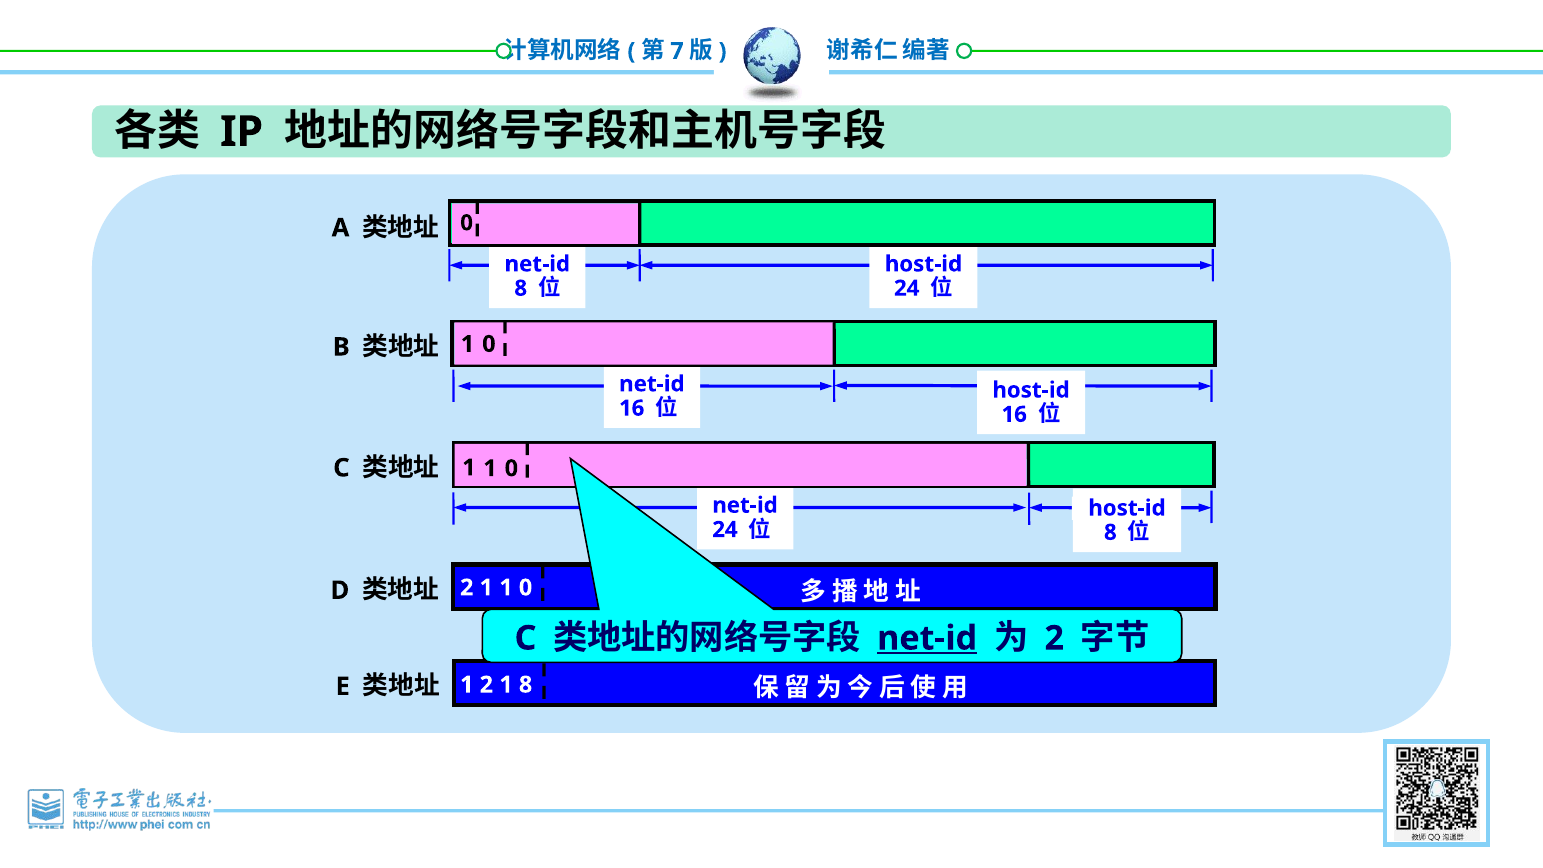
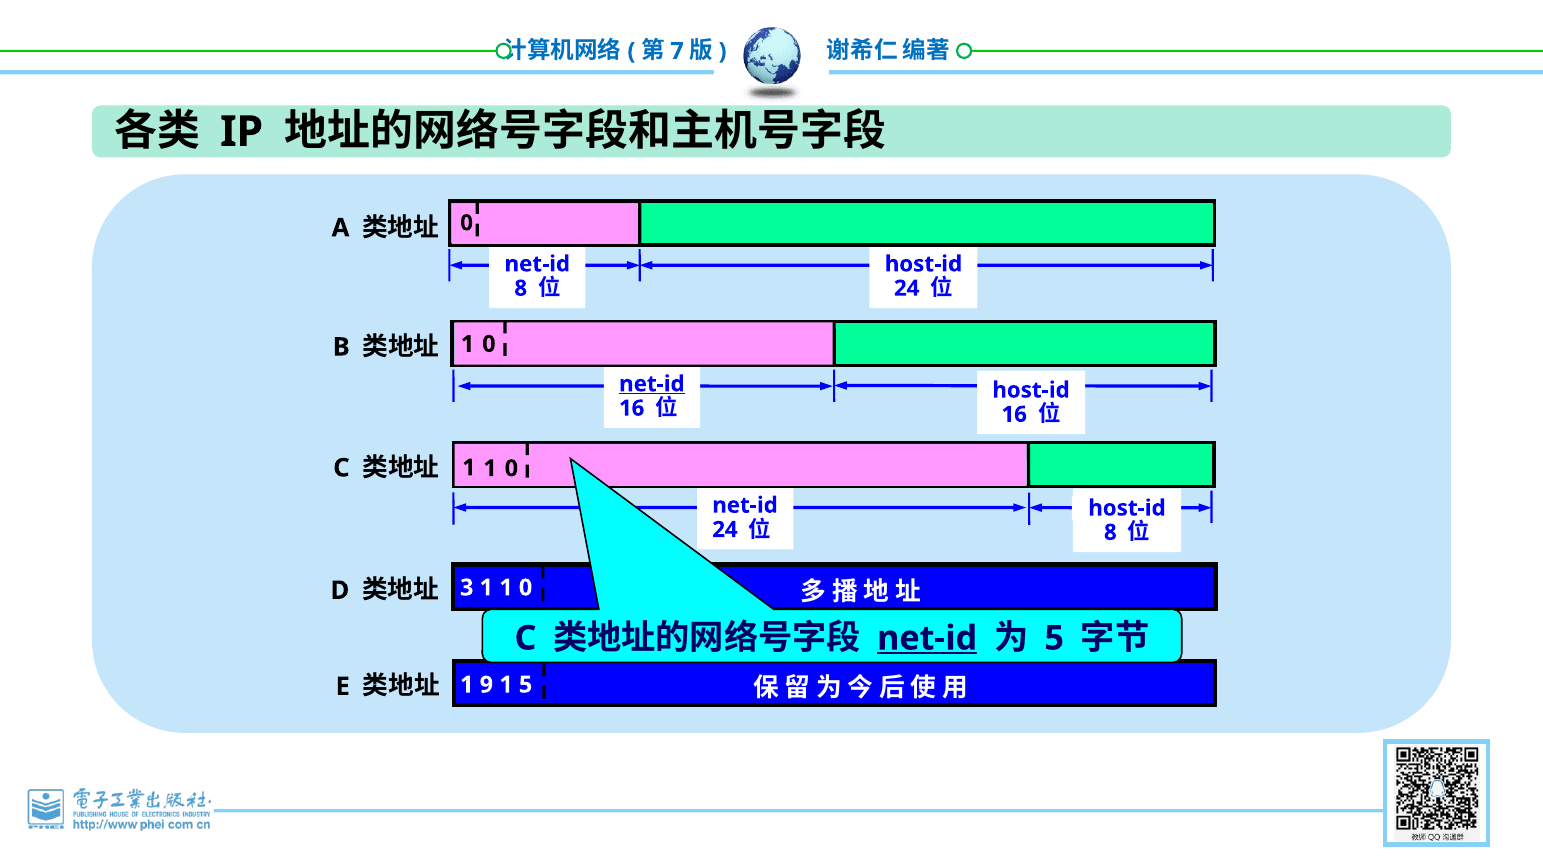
net-id underline: none -> present (652, 384)
2: 2 -> 3 (467, 588)
2: 2 -> 5 (1054, 638)
1 2: 2 -> 9 (486, 685)
1 8: 8 -> 5 (526, 685)
